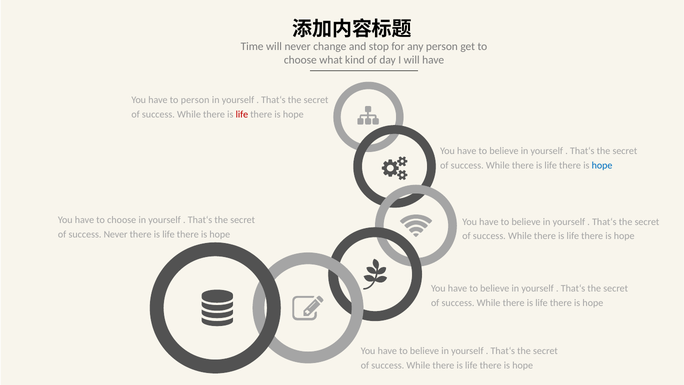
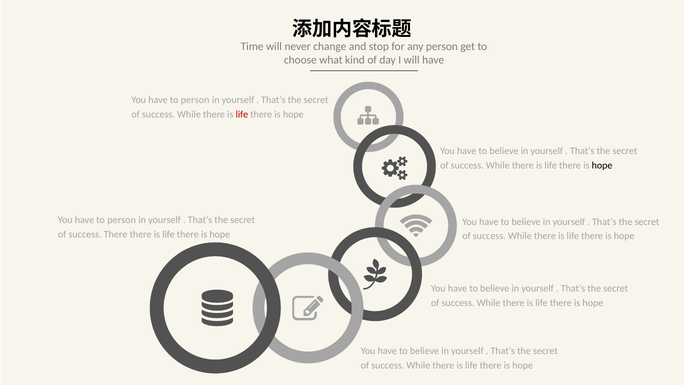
hope colour: blue -> black (602, 165)
choose: choose -> person (122, 220)
success Never: Never -> There (116, 234)
